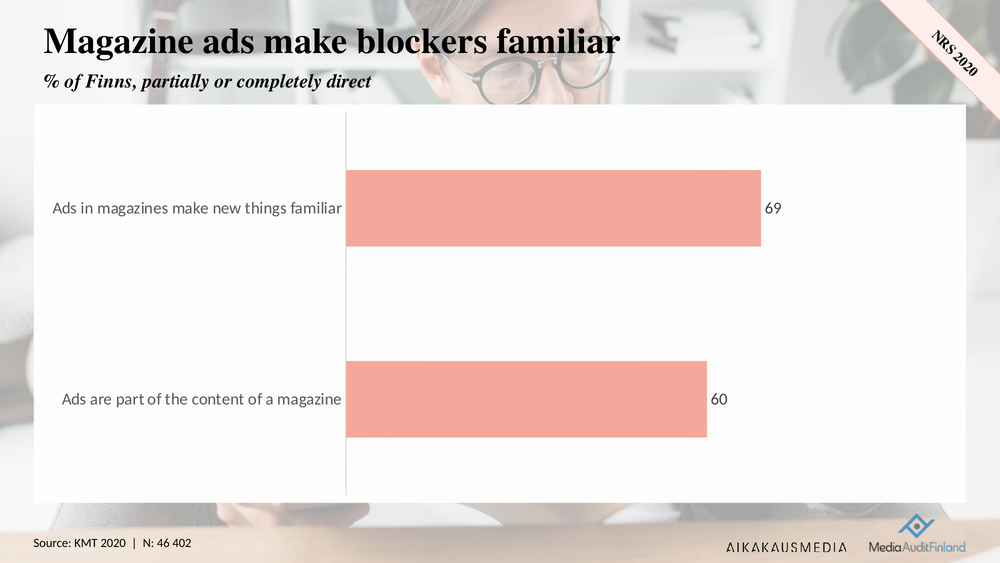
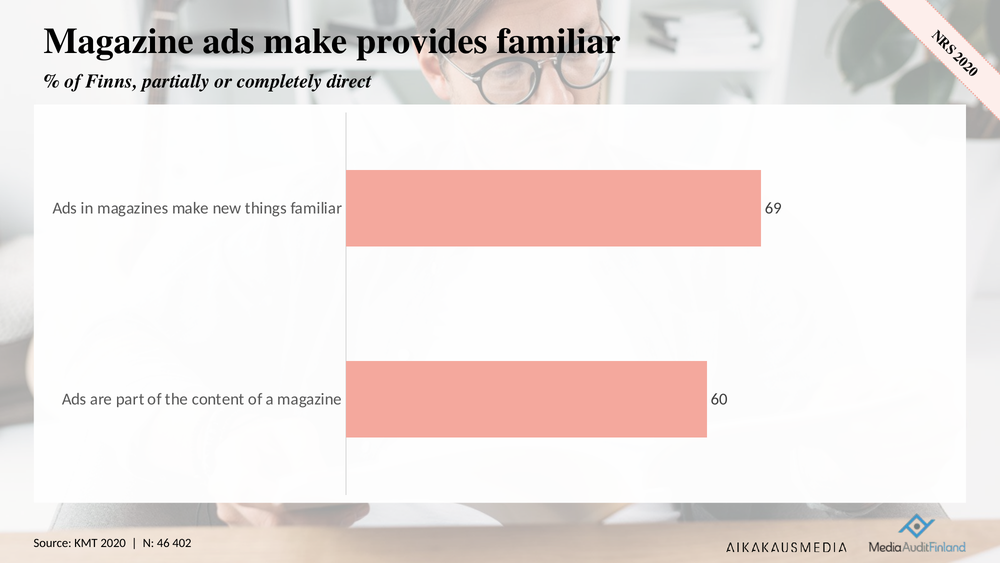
blockers: blockers -> provides (422, 41)
